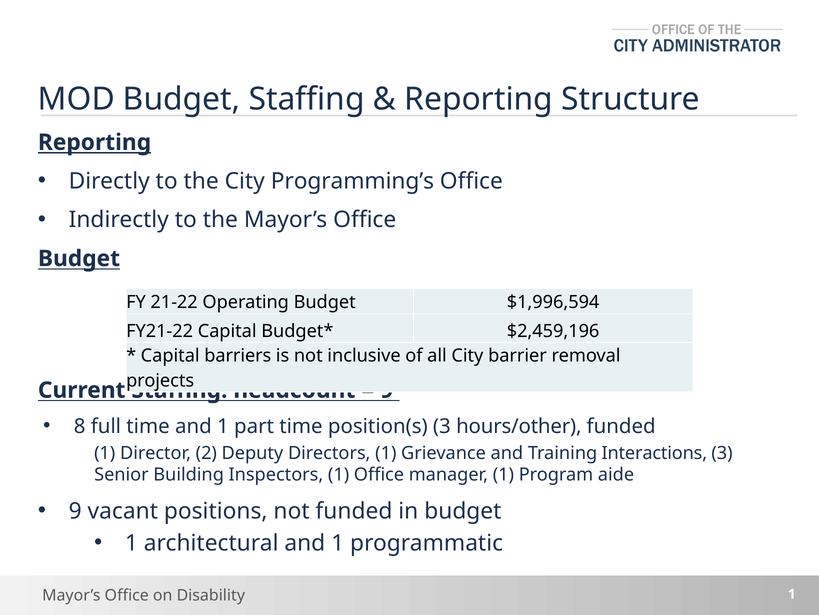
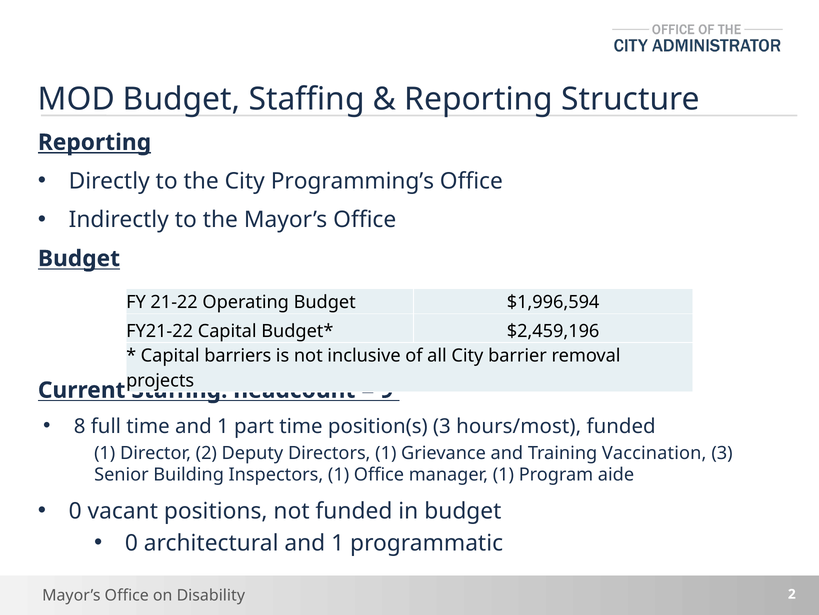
hours/other: hours/other -> hours/most (519, 426)
Interactions: Interactions -> Vaccination (654, 452)
9: 9 -> 0 (75, 511)
1: 1 -> 0 (131, 542)
1: 1 -> 2 (792, 593)
